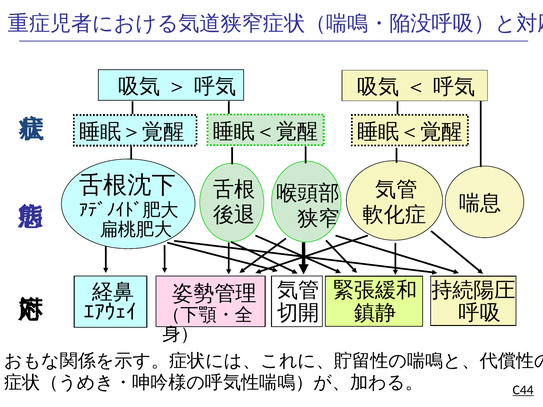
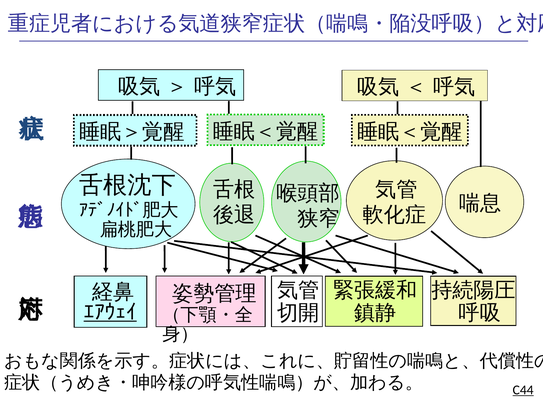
ｴｱｳｪｲ underline: none -> present (110, 312)
